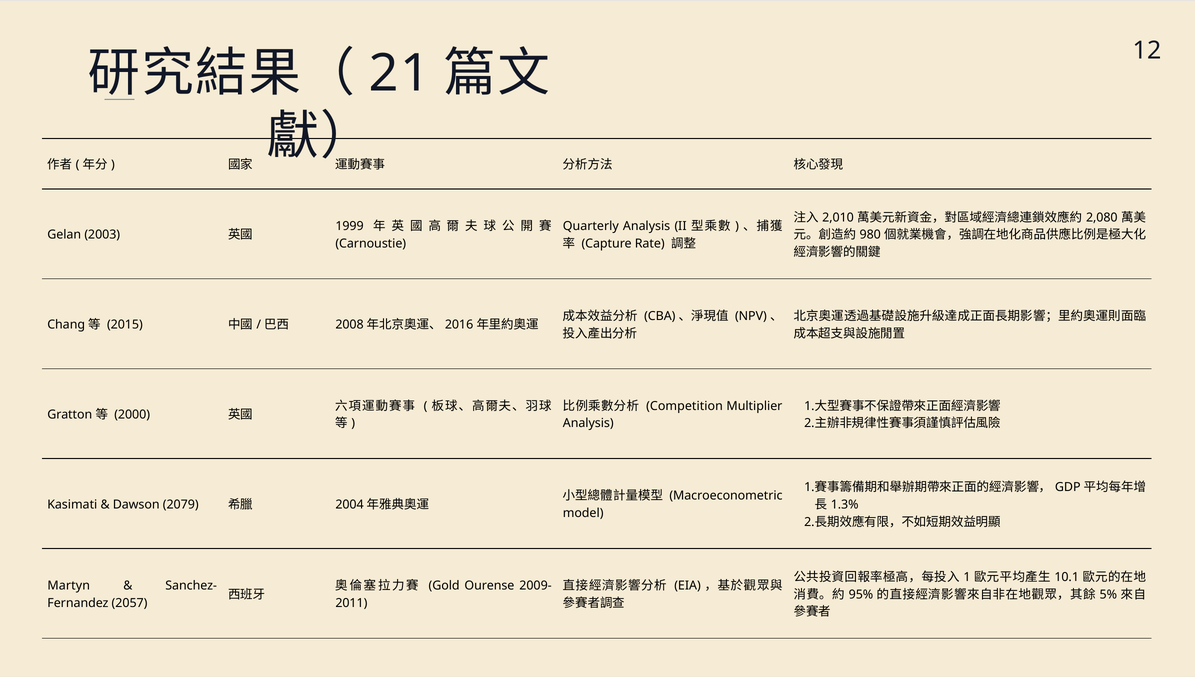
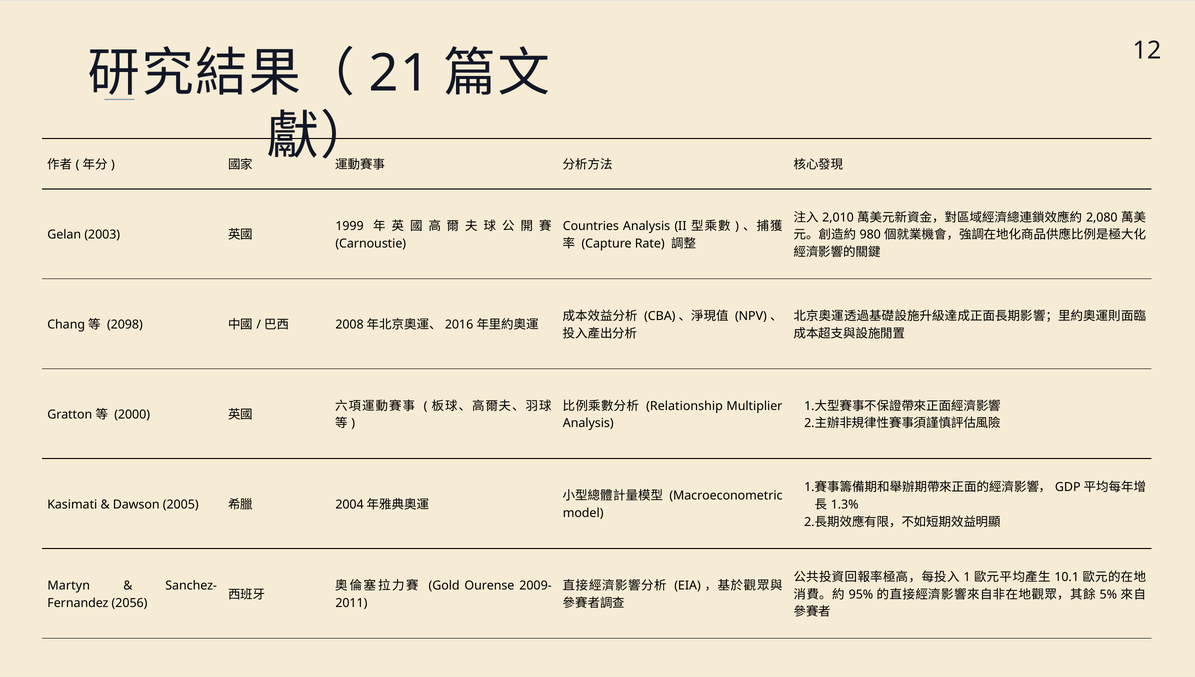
Quarterly: Quarterly -> Countries (591, 226)
2015: 2015 -> 2098 (125, 325)
Competition: Competition -> Relationship (685, 406)
2079: 2079 -> 2005 (181, 505)
2057: 2057 -> 2056 (130, 603)
